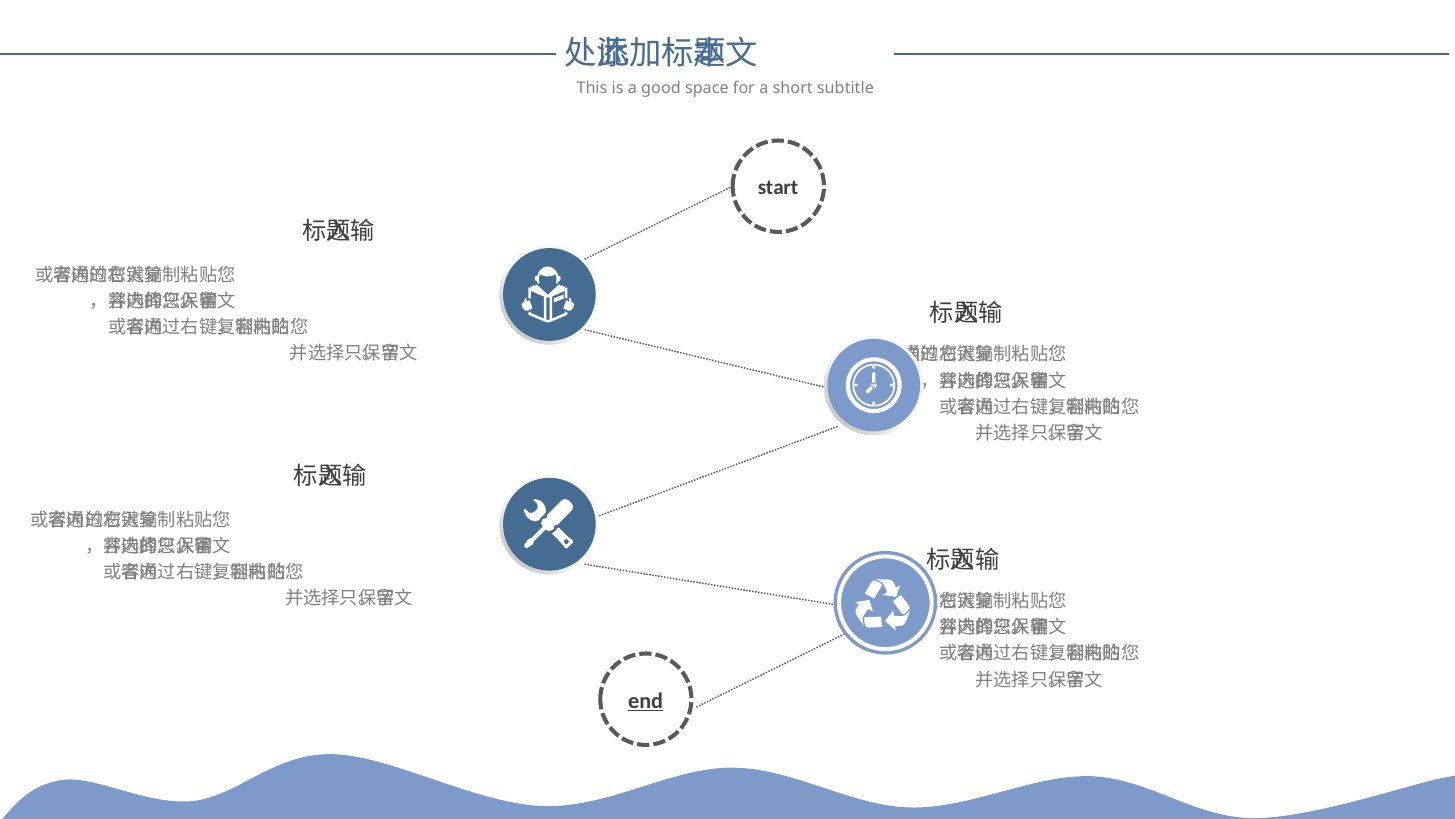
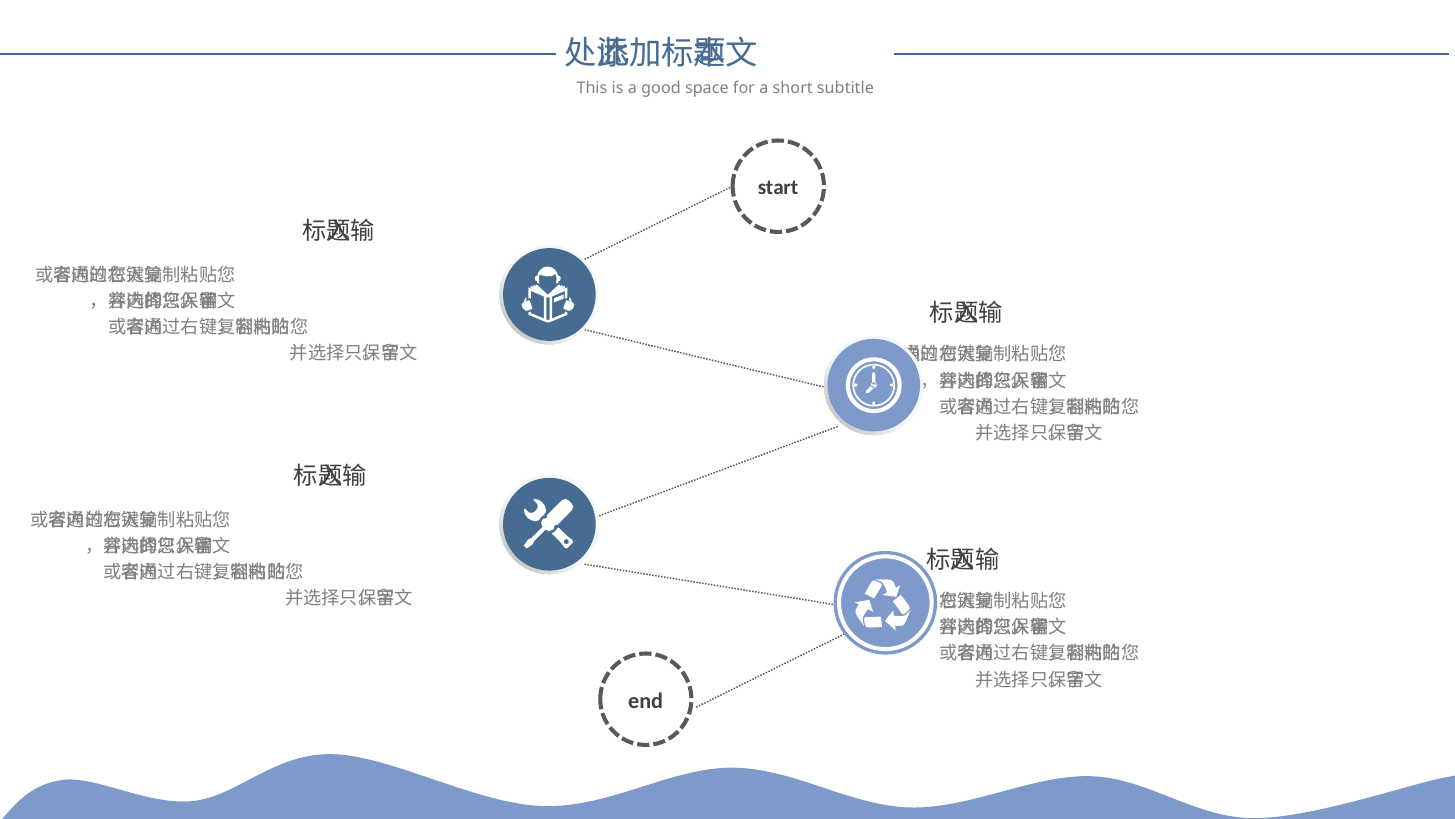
end underline: present -> none (646, 700)
